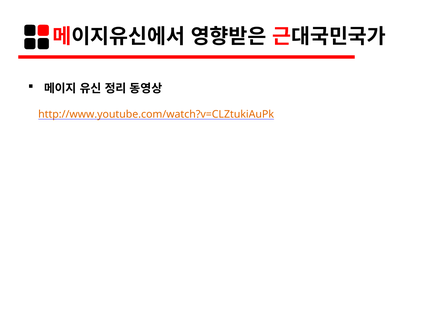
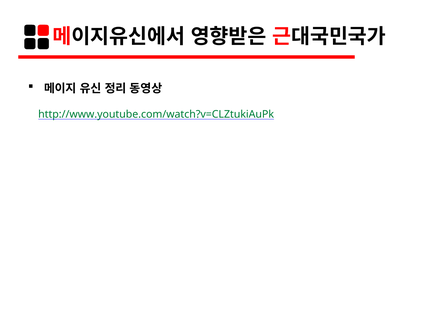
http://www.youtube.com/watch?v=CLZtukiAuPk colour: orange -> green (156, 114)
